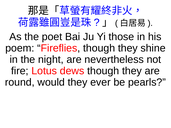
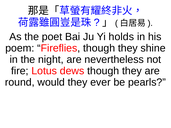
those: those -> holds (121, 37)
